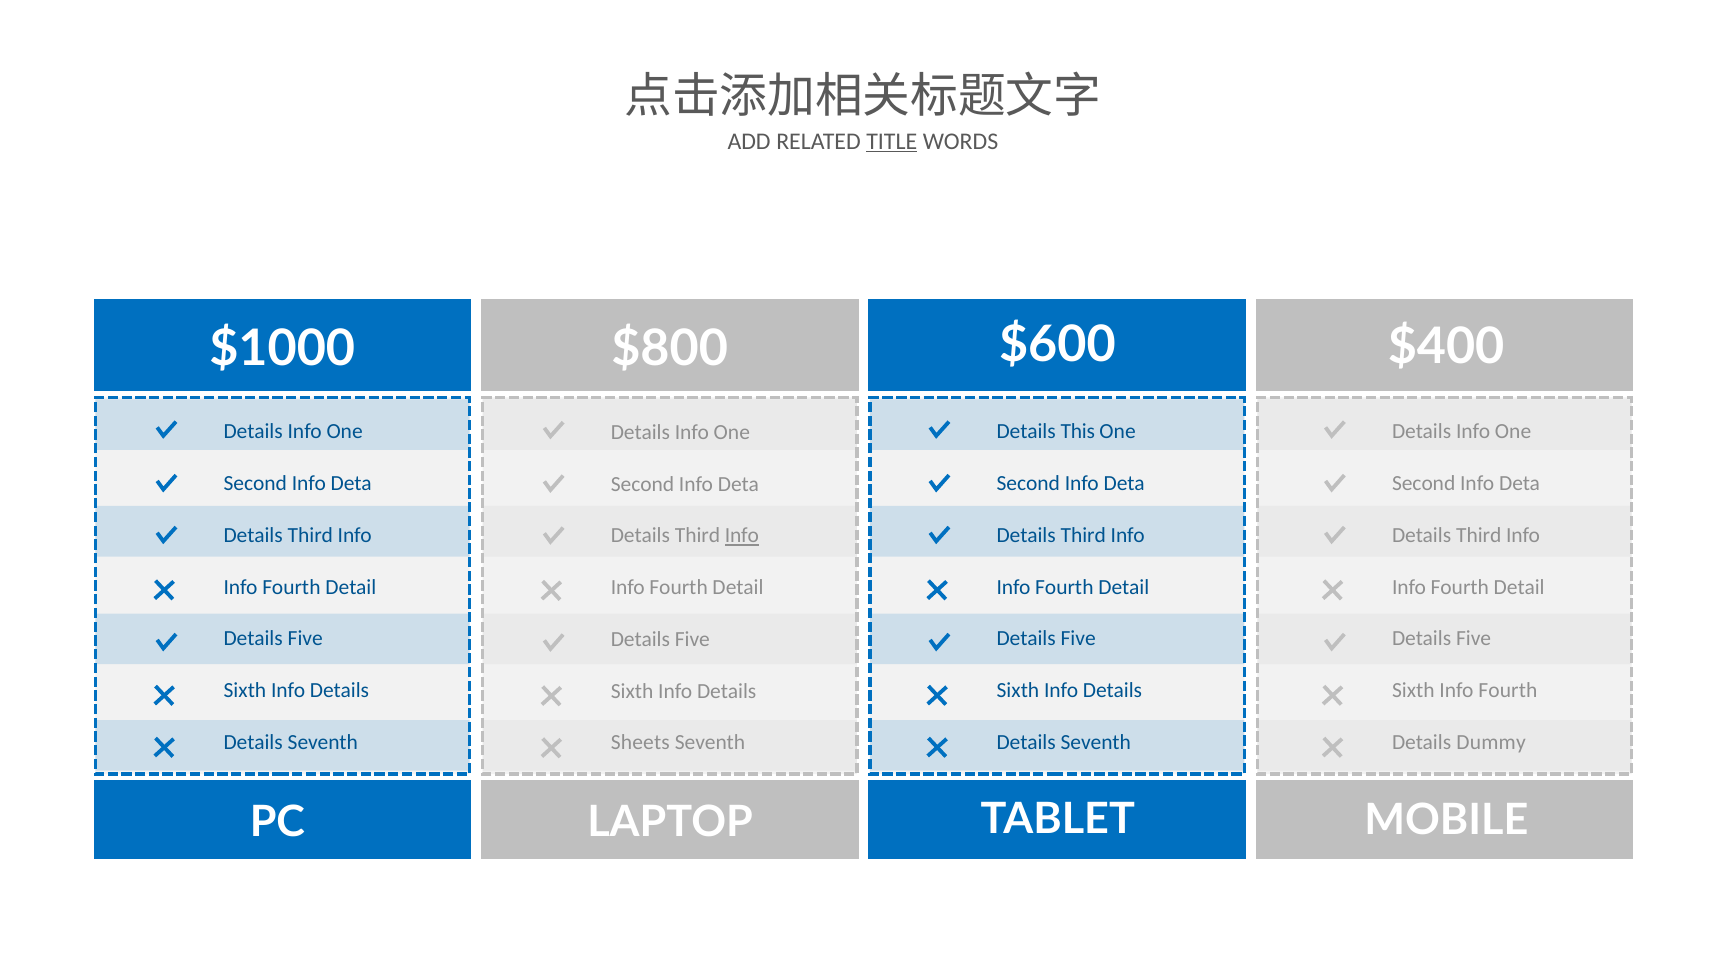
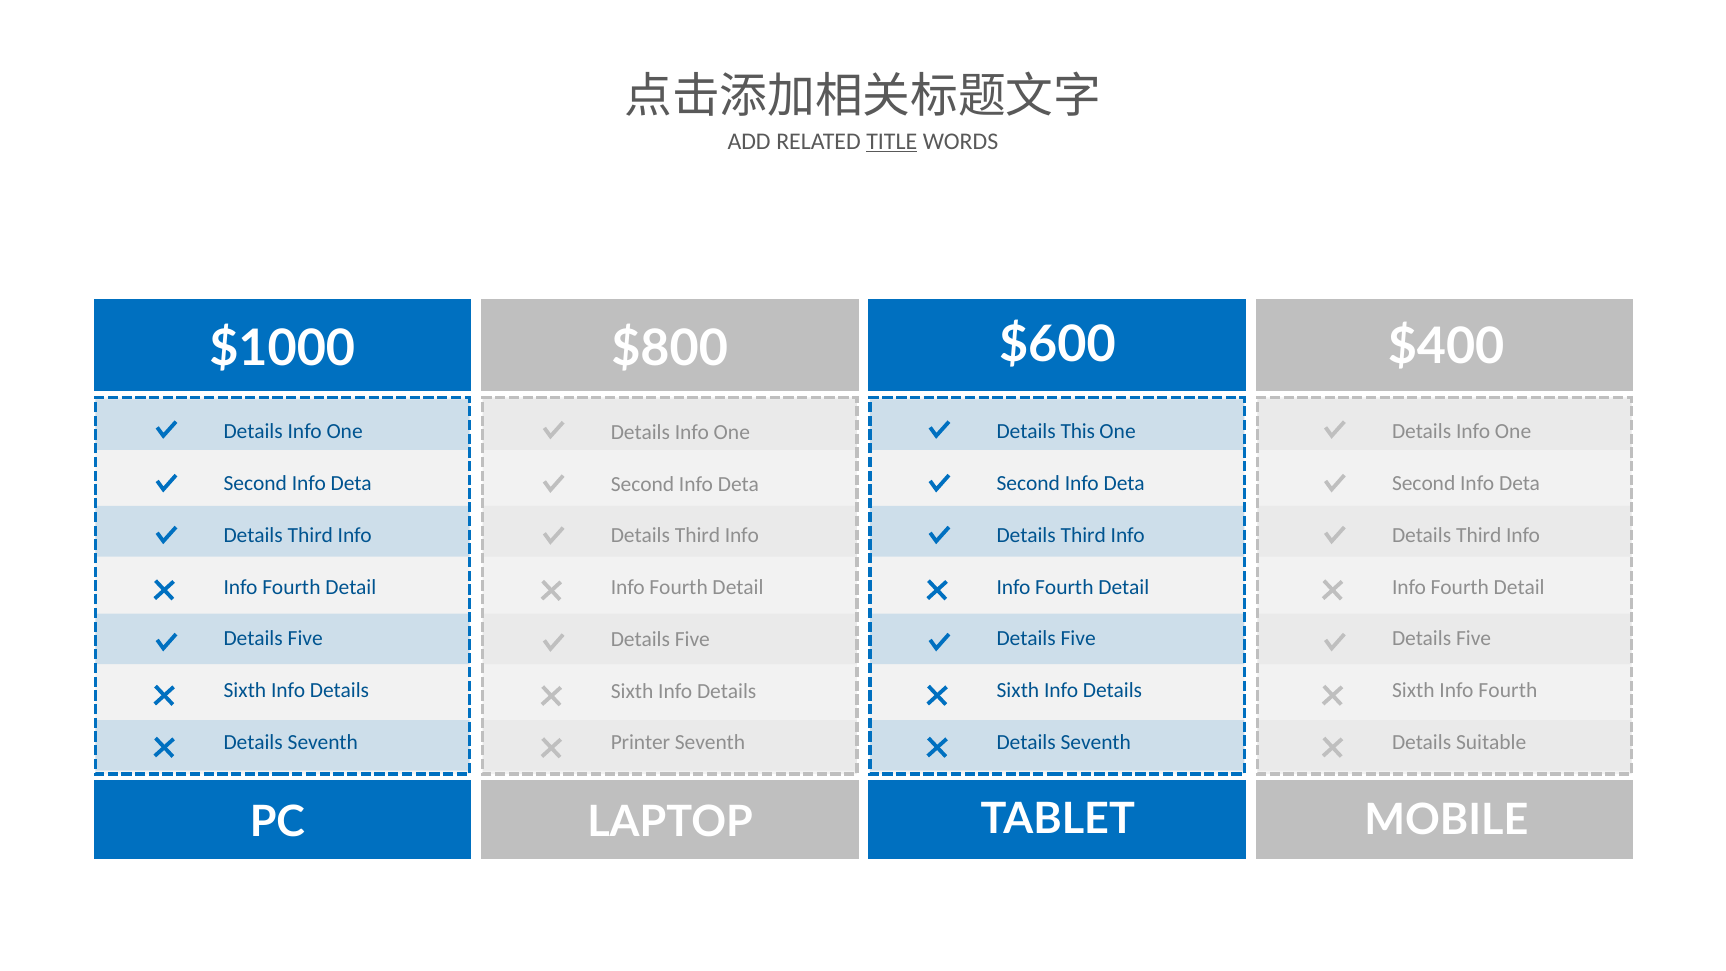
Info underline: present -> none (742, 536)
Dummy: Dummy -> Suitable (1491, 742)
Sheets: Sheets -> Printer (640, 743)
